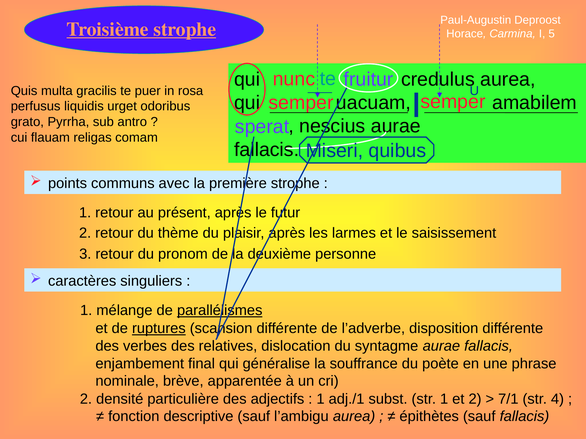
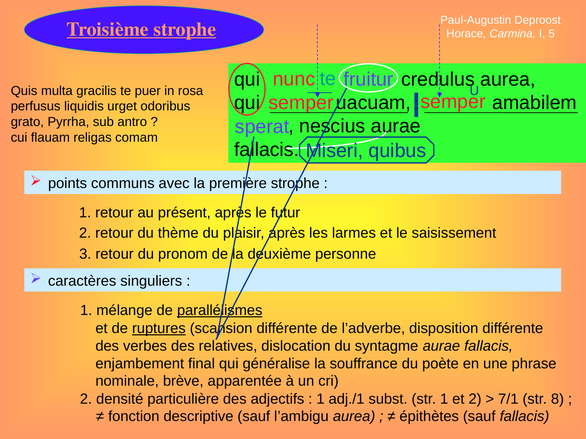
4: 4 -> 8 (557, 399)
